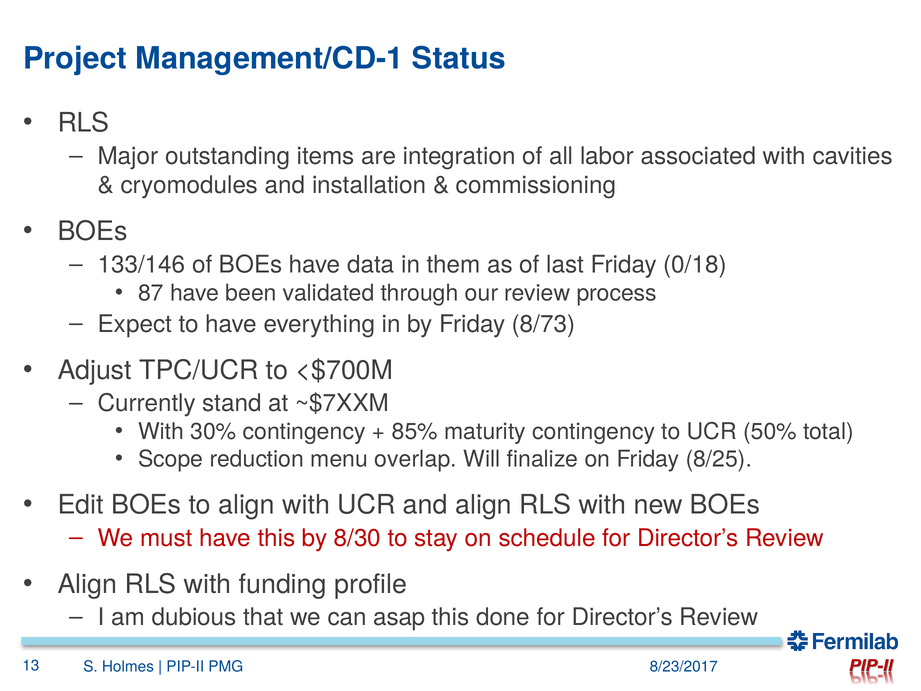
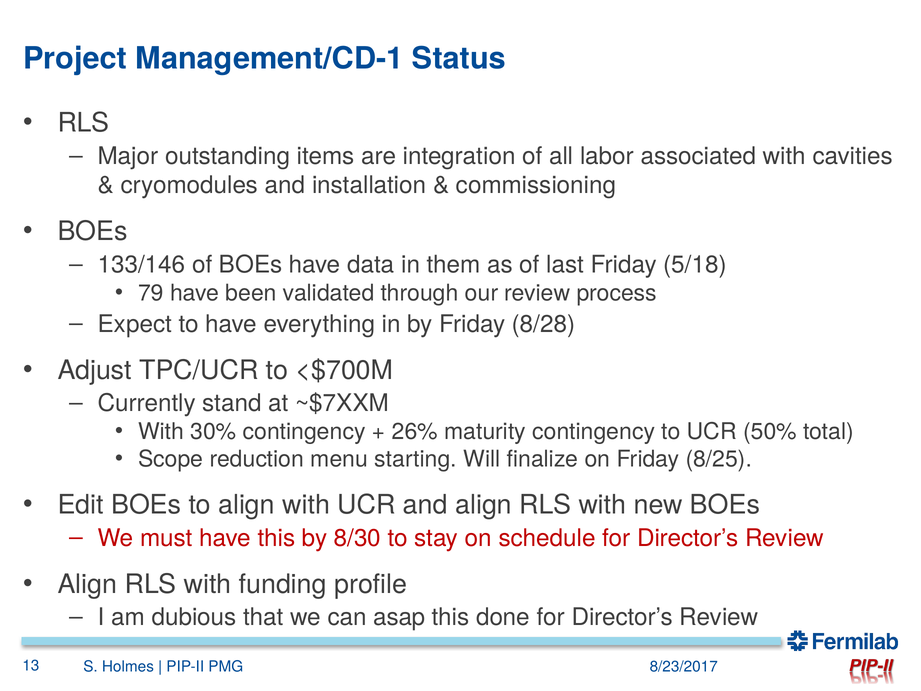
0/18: 0/18 -> 5/18 (695, 265)
87: 87 -> 79 (151, 293)
8/73: 8/73 -> 8/28 (544, 324)
85%: 85% -> 26% (415, 432)
overlap: overlap -> starting (416, 459)
